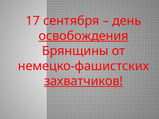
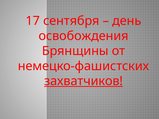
освобождения underline: present -> none (83, 36)
